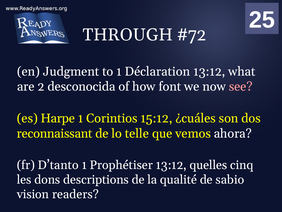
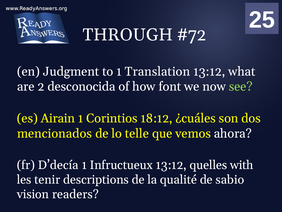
Déclaration: Déclaration -> Translation (157, 71)
see colour: pink -> light green (241, 86)
Harpe: Harpe -> Airain (58, 118)
15:12: 15:12 -> 18:12 (157, 118)
reconnaissant: reconnaissant -> mencionados (54, 133)
D’tanto: D’tanto -> D’decía (58, 165)
Prophétiser: Prophétiser -> Infructueux (121, 165)
cinq: cinq -> with (242, 165)
dons: dons -> tenir (47, 179)
